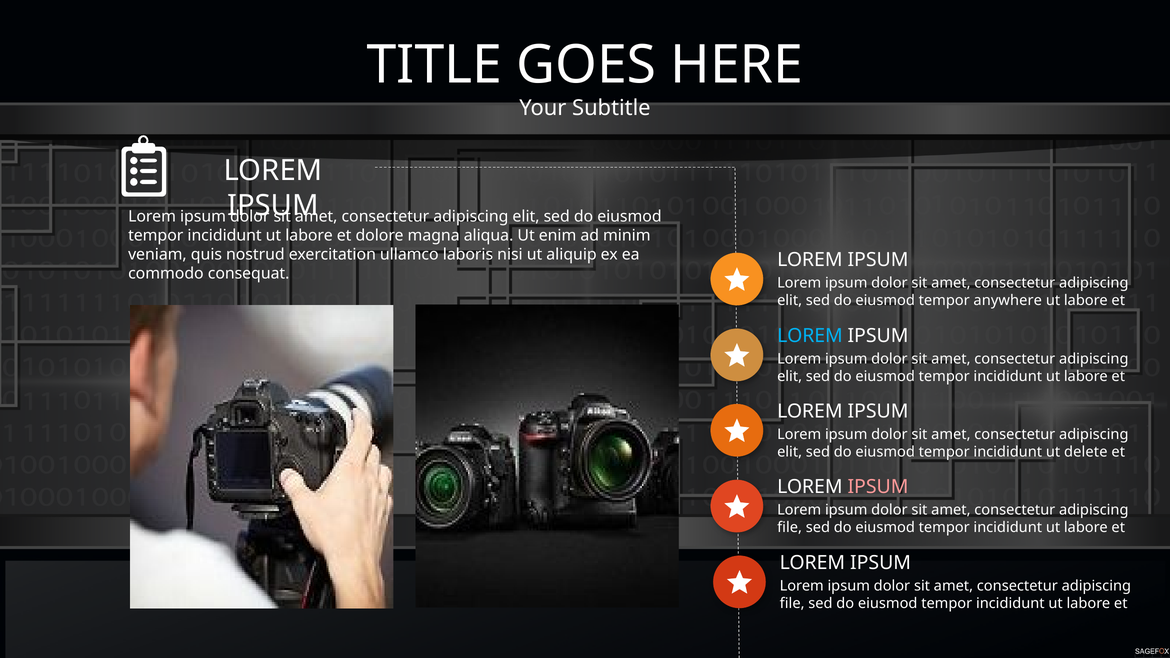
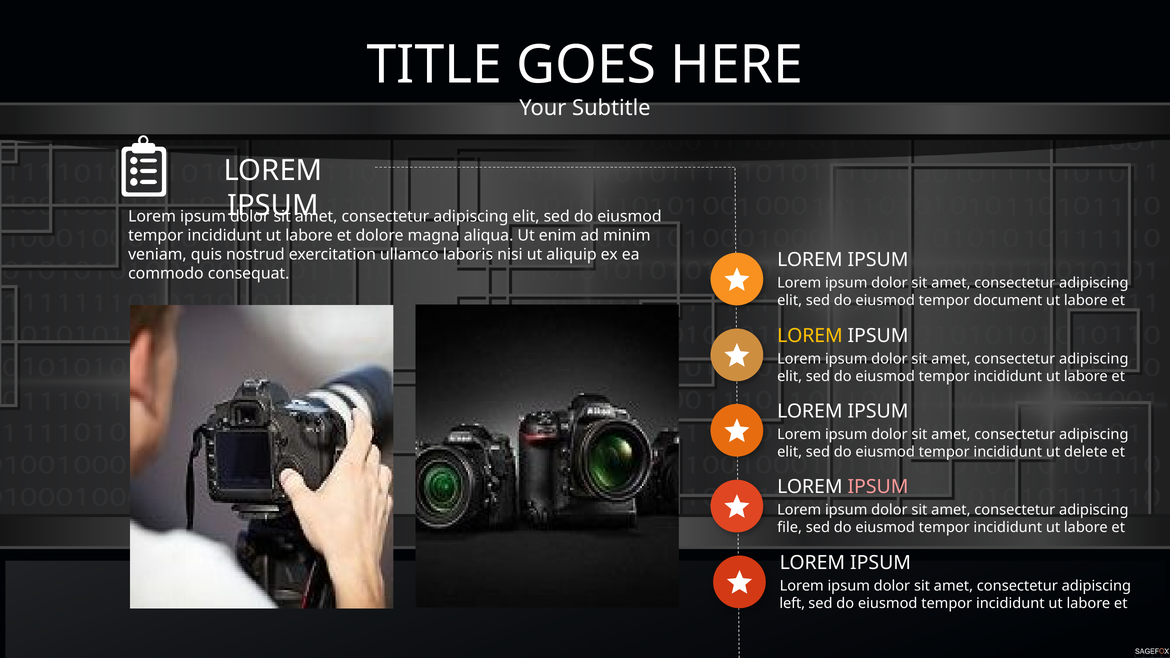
anywhere: anywhere -> document (1008, 301)
LOREM colour: light blue -> yellow (810, 336)
file: file -> left (792, 604)
